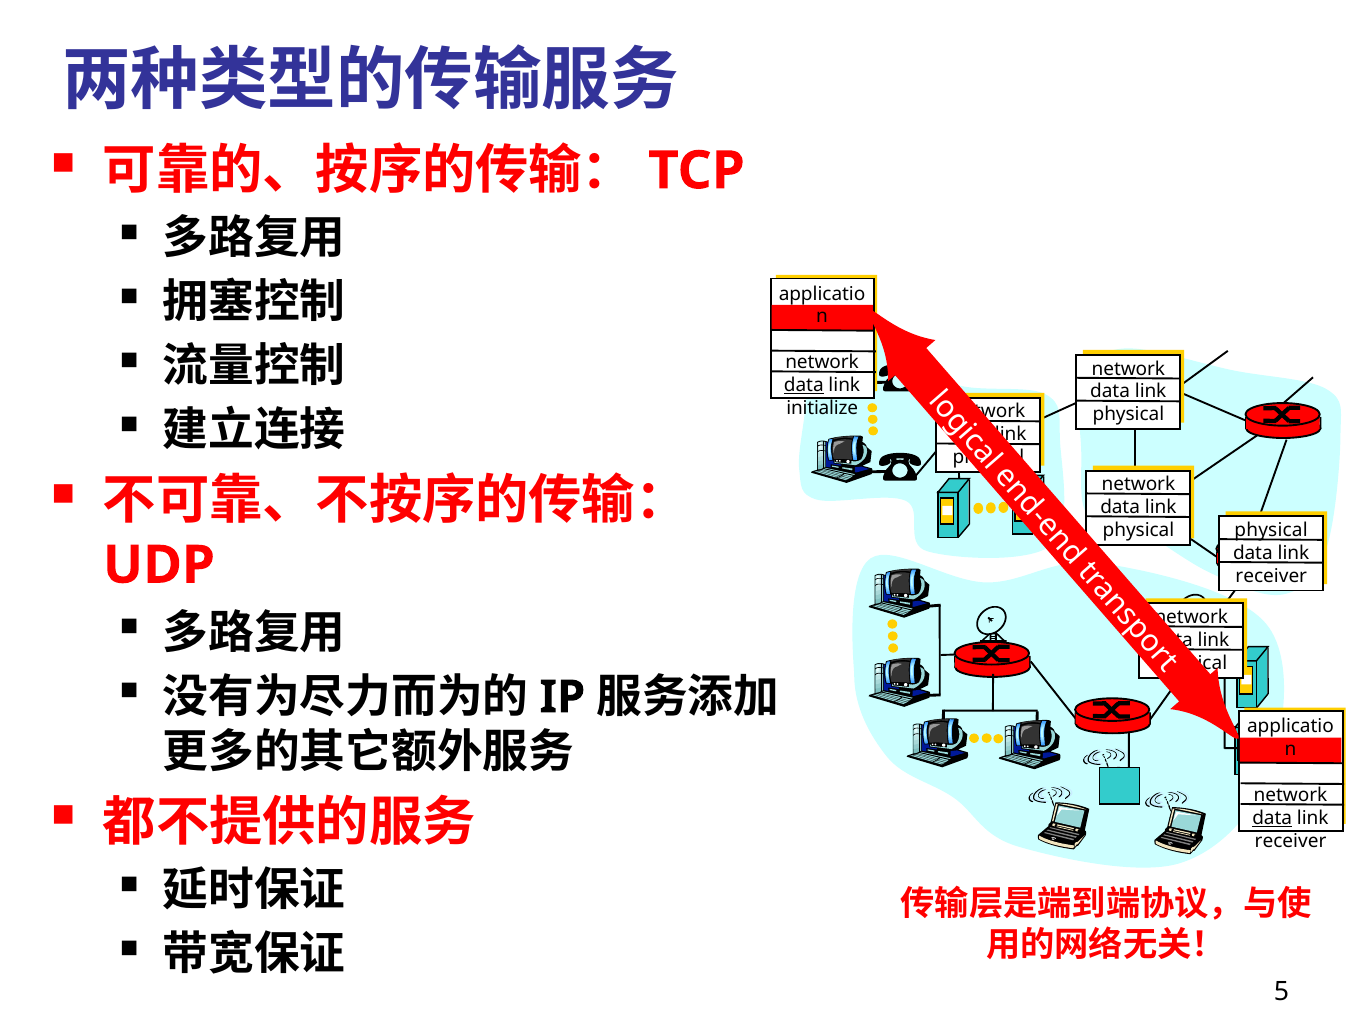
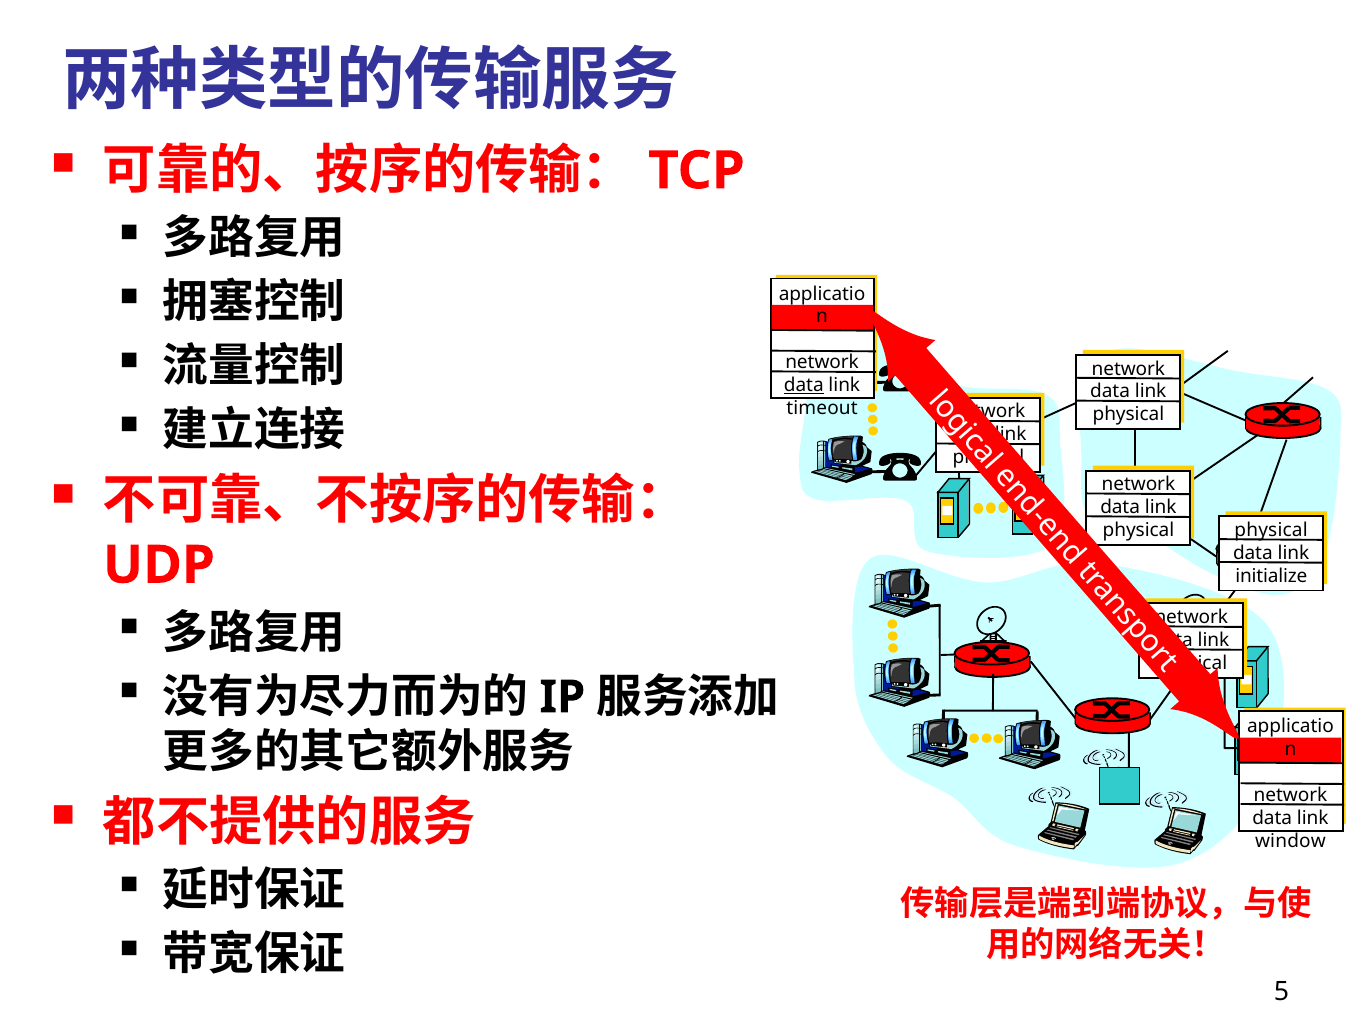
initialize: initialize -> timeout (822, 408)
receiver: receiver -> initialize (1271, 576)
data underline: present -> none (1272, 818)
receiver: receiver -> window (1290, 841)
